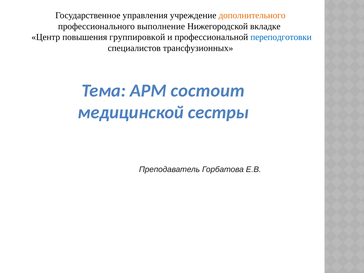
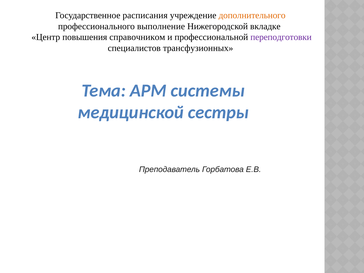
управления: управления -> расписания (145, 15)
группировкой: группировкой -> справочником (137, 37)
переподготовки colour: blue -> purple (281, 37)
состоит: состоит -> системы (208, 91)
